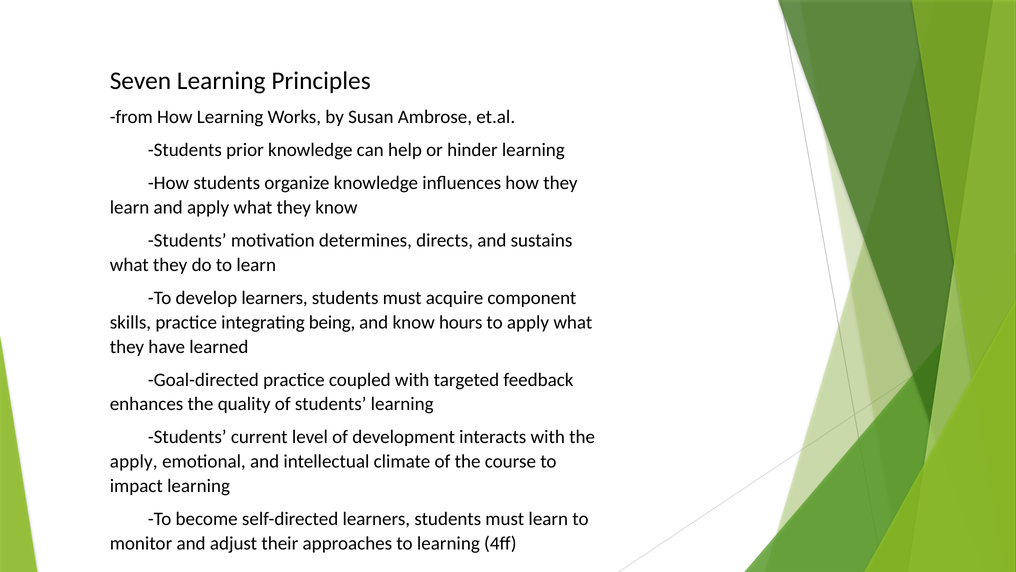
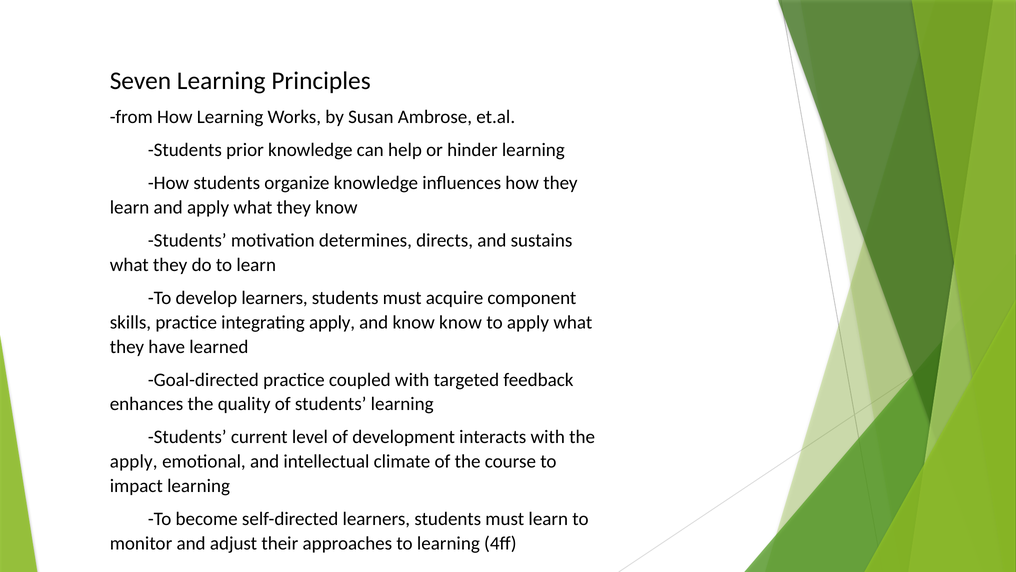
integrating being: being -> apply (332, 322)
know hours: hours -> know (461, 322)
